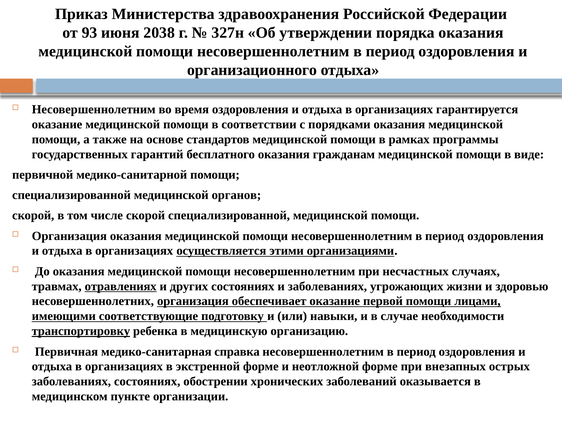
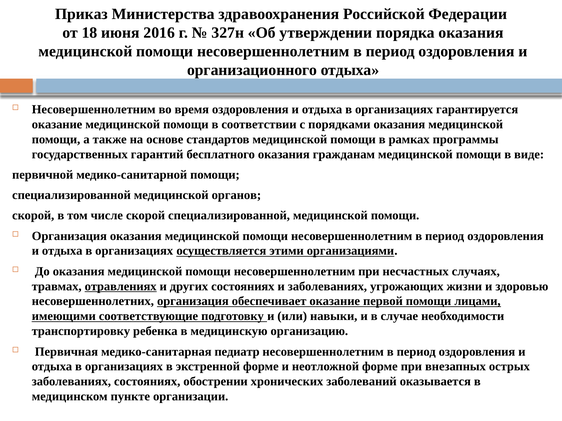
93: 93 -> 18 (90, 33)
2038: 2038 -> 2016 (159, 33)
транспортировку underline: present -> none (81, 332)
справка: справка -> педиатр (237, 352)
